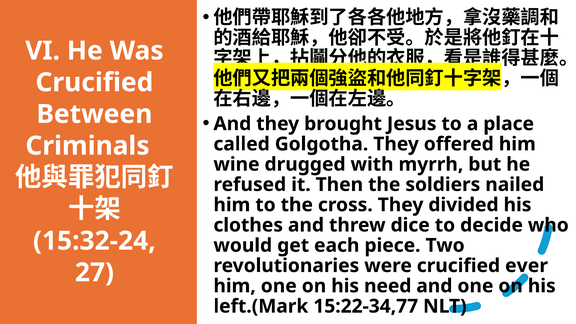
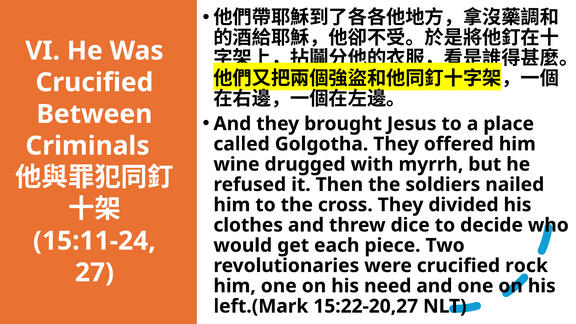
15:32-24: 15:32-24 -> 15:11-24 (94, 241)
ever: ever -> rock (527, 266)
15:22-34,77: 15:22-34,77 -> 15:22-20,27 (366, 306)
